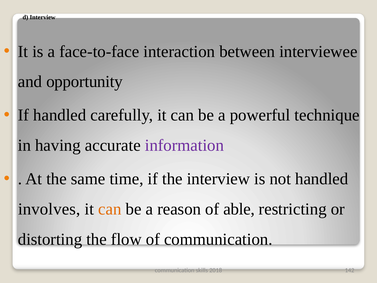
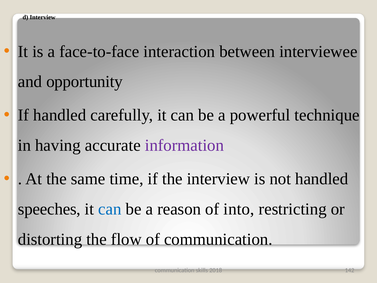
involves: involves -> speeches (49, 209)
can colour: orange -> blue (110, 209)
able: able -> into (239, 209)
